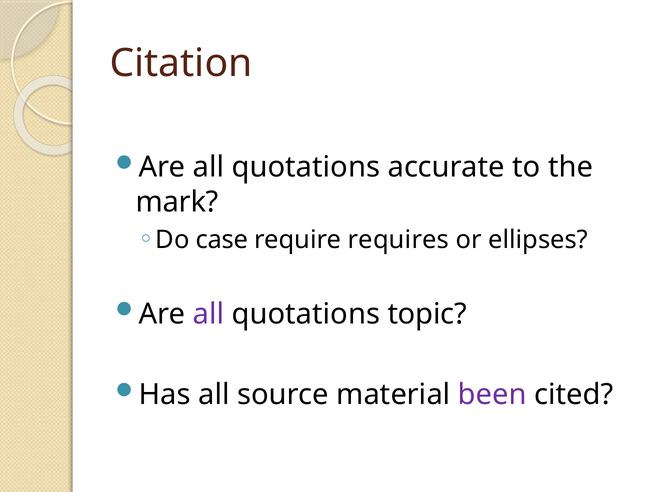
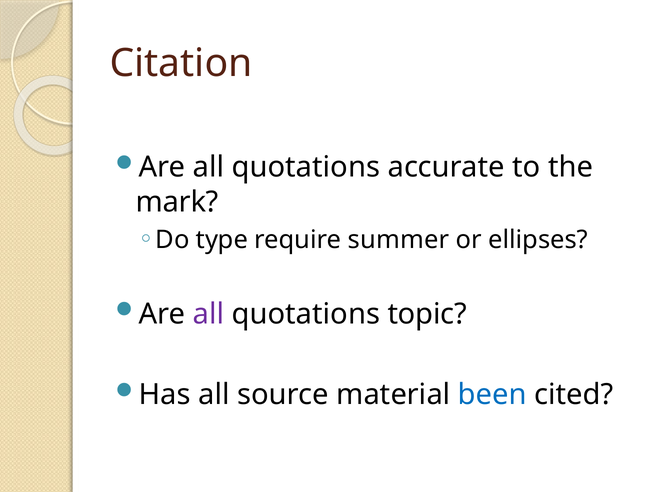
case: case -> type (222, 240)
requires: requires -> summer (398, 240)
been colour: purple -> blue (492, 395)
